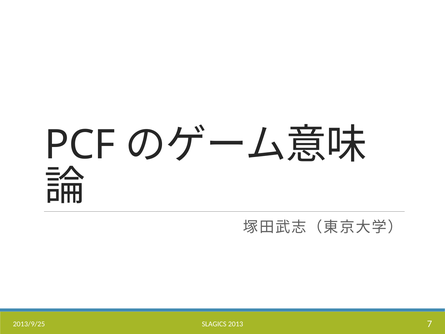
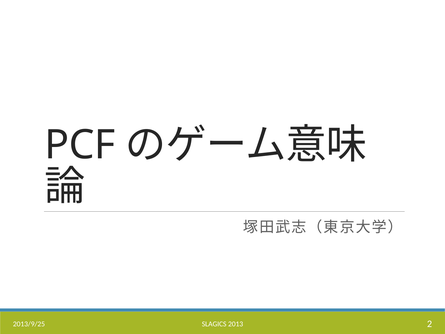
7: 7 -> 2 (430, 324)
